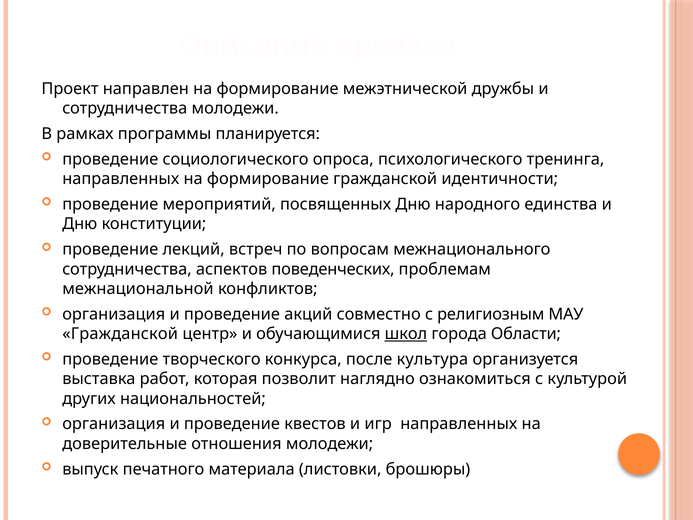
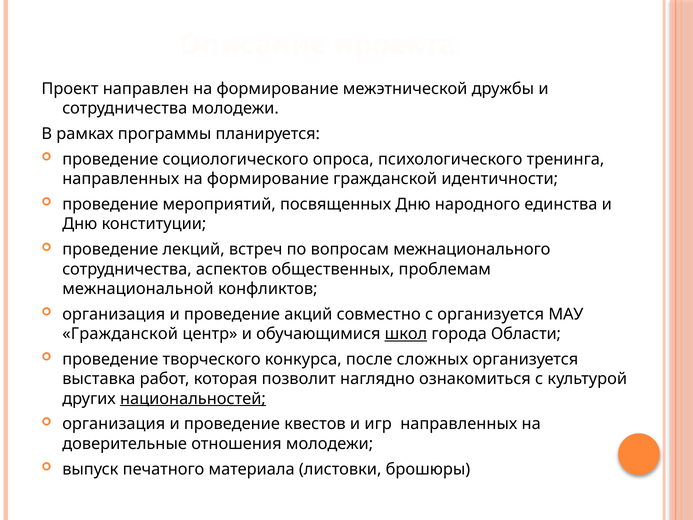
поведенческих: поведенческих -> общественных (333, 269)
с религиозным: религиозным -> организуется (491, 314)
культура: культура -> сложных (432, 359)
национальностей underline: none -> present (193, 398)
